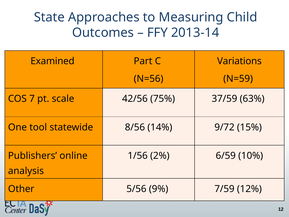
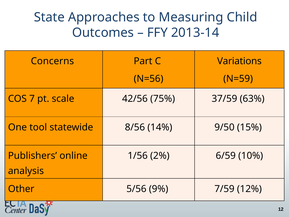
Examined: Examined -> Concerns (52, 61)
9/72: 9/72 -> 9/50 (224, 127)
